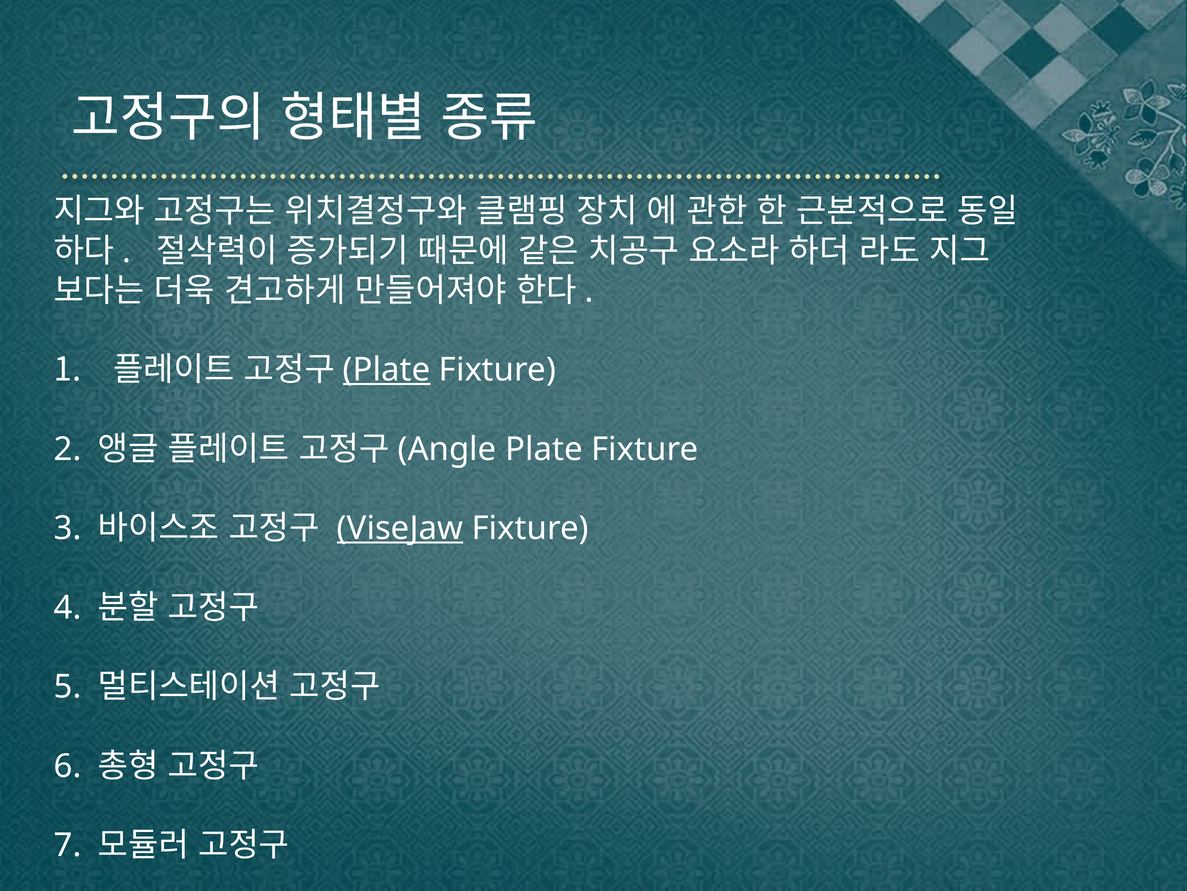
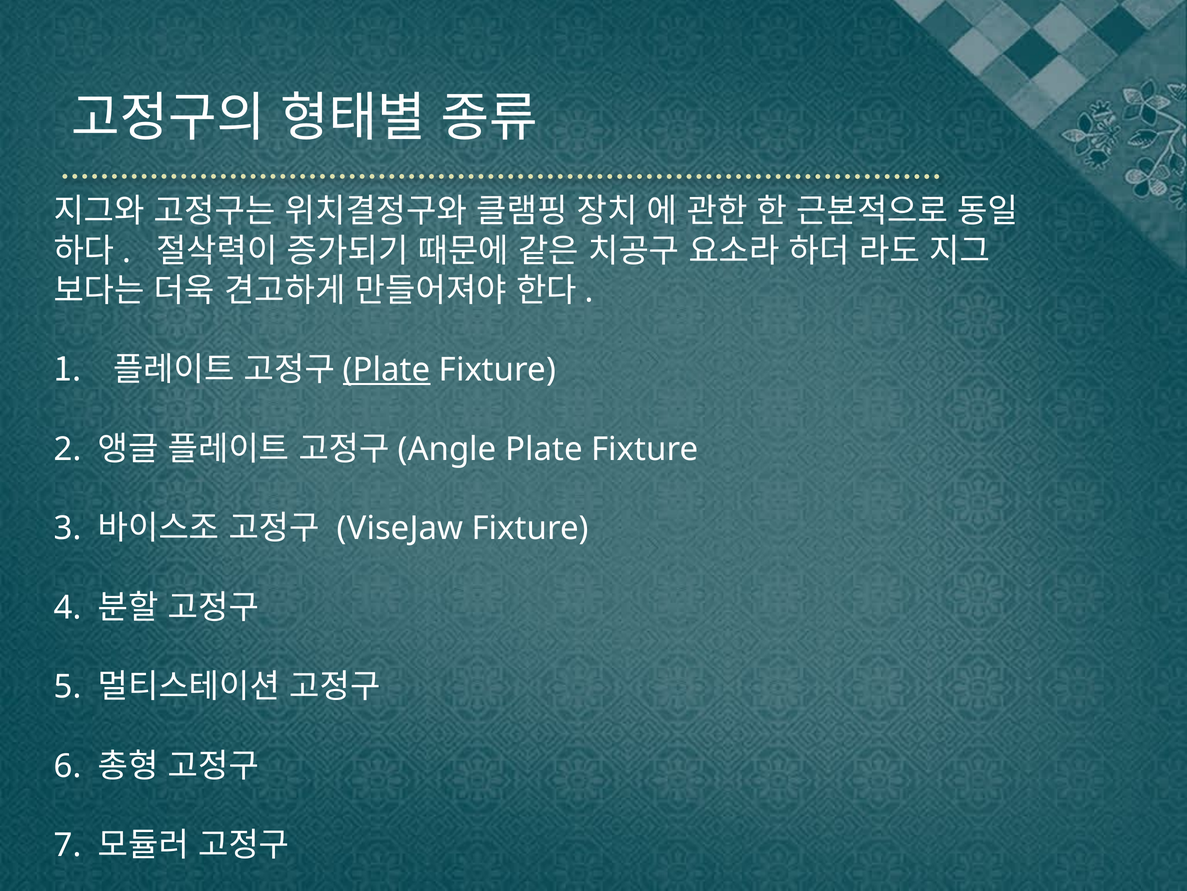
ViseJaw underline: present -> none (400, 528)
